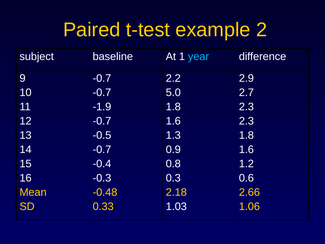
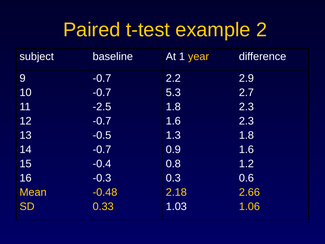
year colour: light blue -> yellow (199, 57)
5.0: 5.0 -> 5.3 (173, 93)
-1.9: -1.9 -> -2.5 (102, 107)
